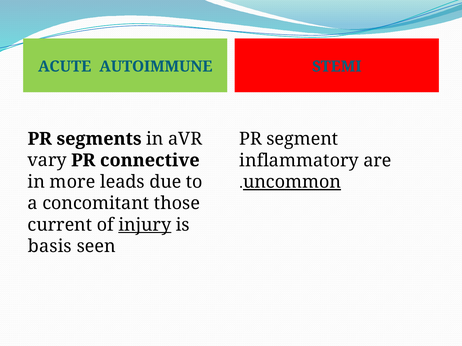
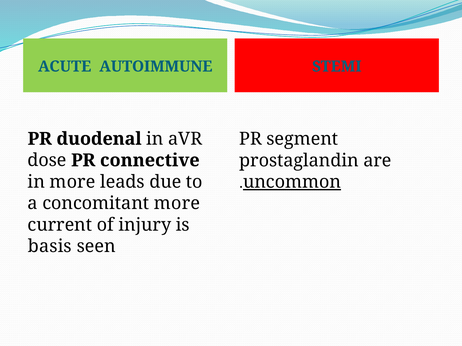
segments: segments -> duodenal (99, 139)
vary: vary -> dose (47, 161)
inflammatory: inflammatory -> prostaglandin (299, 161)
concomitant those: those -> more (177, 204)
injury underline: present -> none (145, 225)
